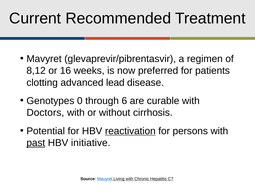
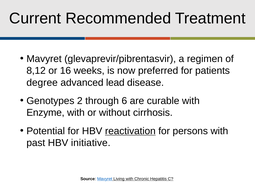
clotting: clotting -> degree (42, 83)
0: 0 -> 2 (80, 101)
Doctors: Doctors -> Enzyme (45, 113)
past underline: present -> none (36, 143)
